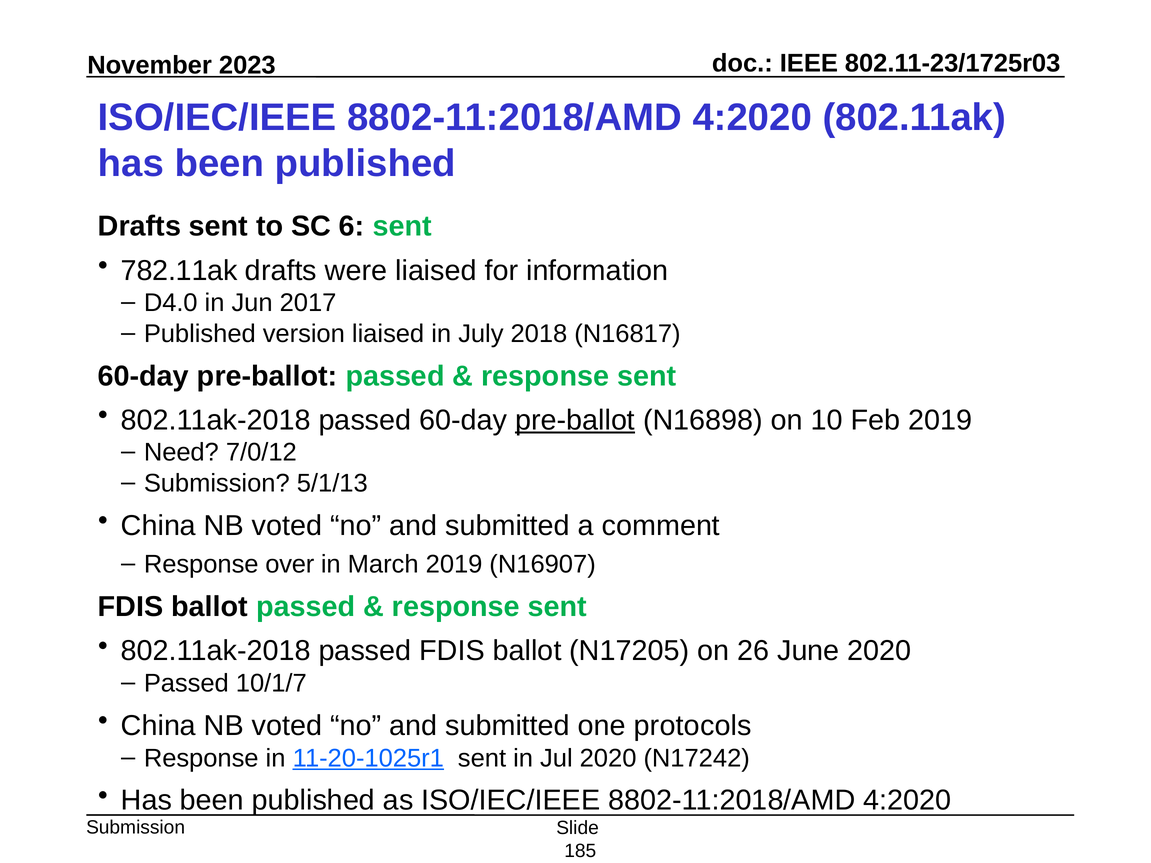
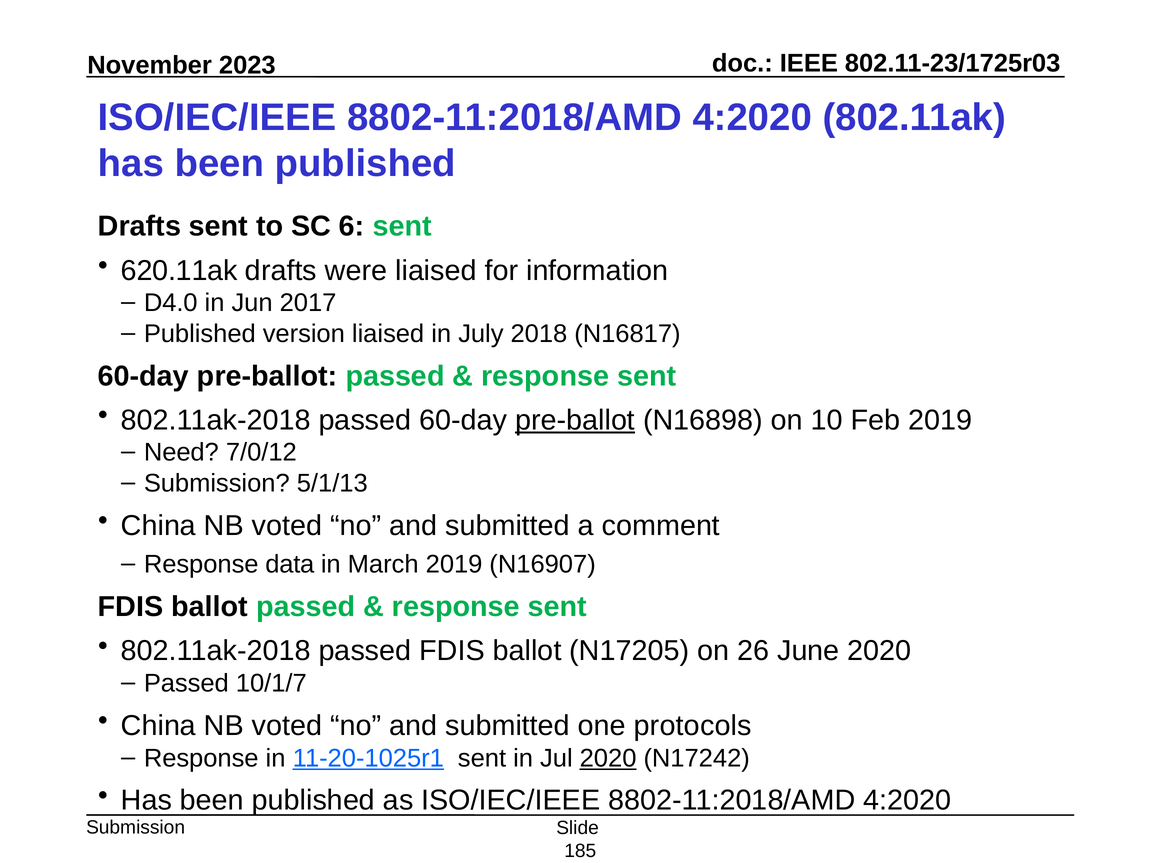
782.11ak: 782.11ak -> 620.11ak (179, 271)
over: over -> data (290, 565)
2020 underline: none -> present (608, 758)
